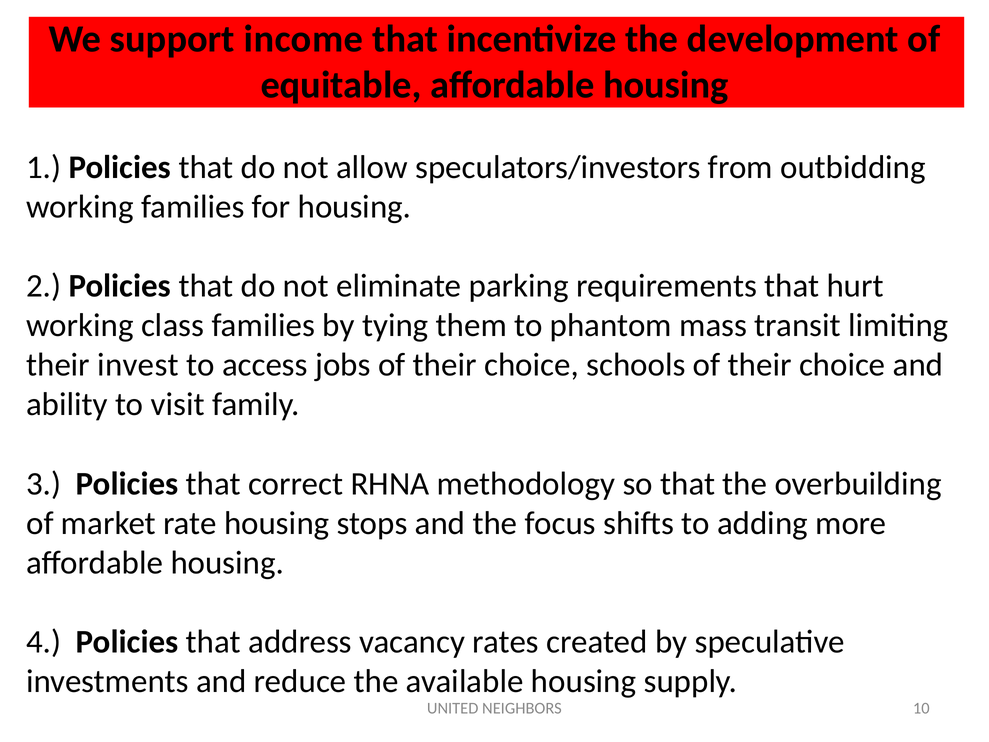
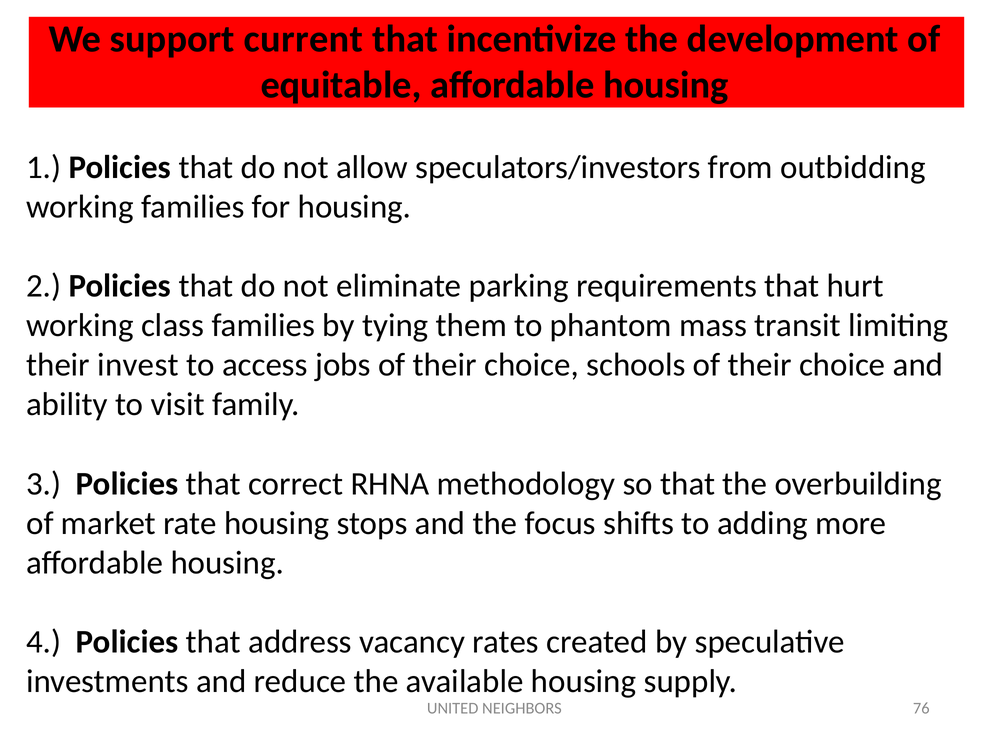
income: income -> current (303, 39)
10: 10 -> 76 (921, 708)
